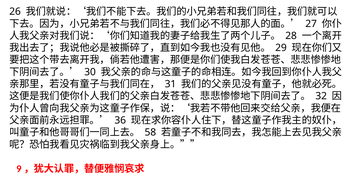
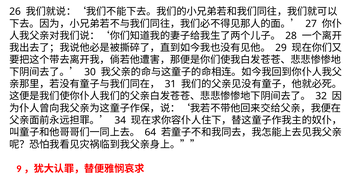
36: 36 -> 34 (120, 120)
58: 58 -> 64 (150, 132)
